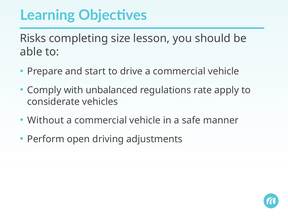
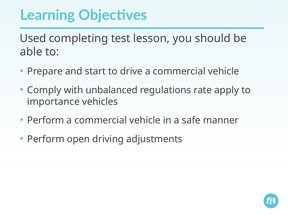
Risks: Risks -> Used (33, 38)
size: size -> test (121, 38)
considerate: considerate -> importance (53, 102)
Without: Without -> Perform (46, 120)
